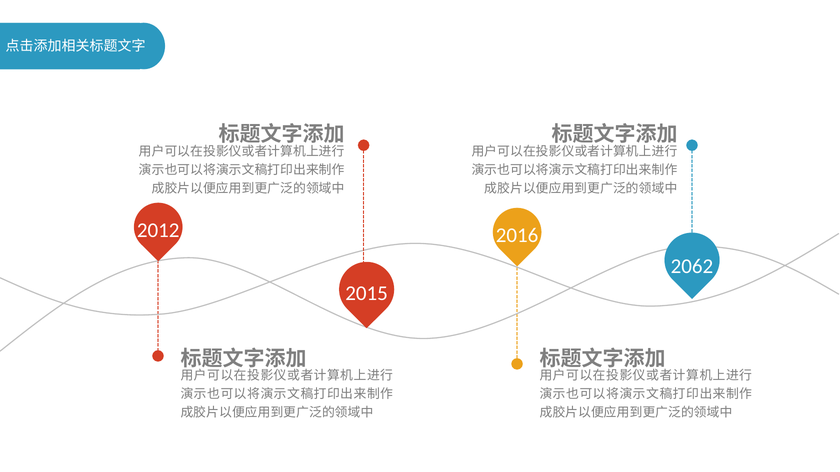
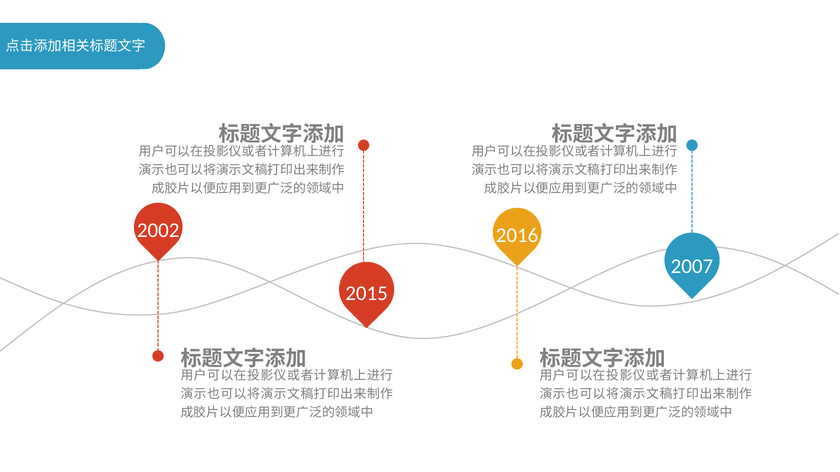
2012: 2012 -> 2002 (158, 231)
2062: 2062 -> 2007 (692, 266)
